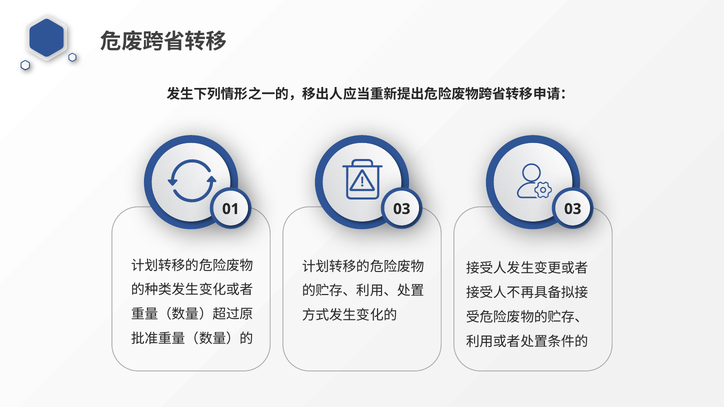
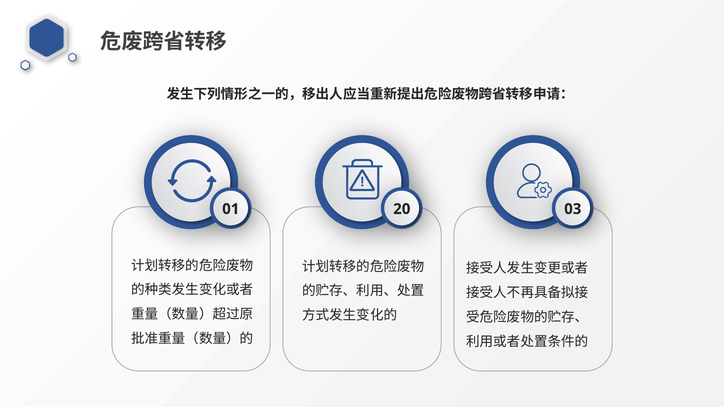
01 03: 03 -> 20 (402, 209)
